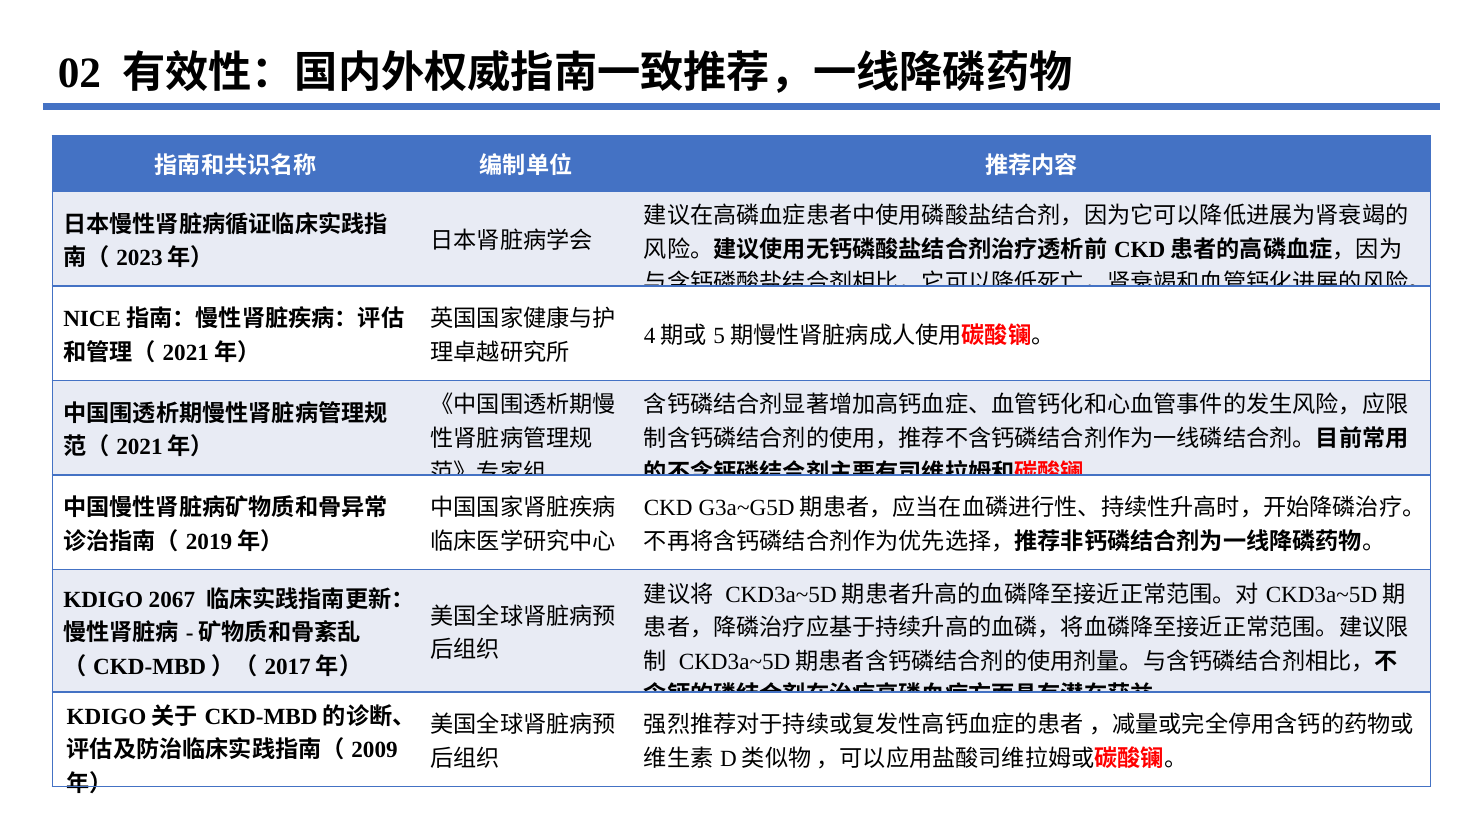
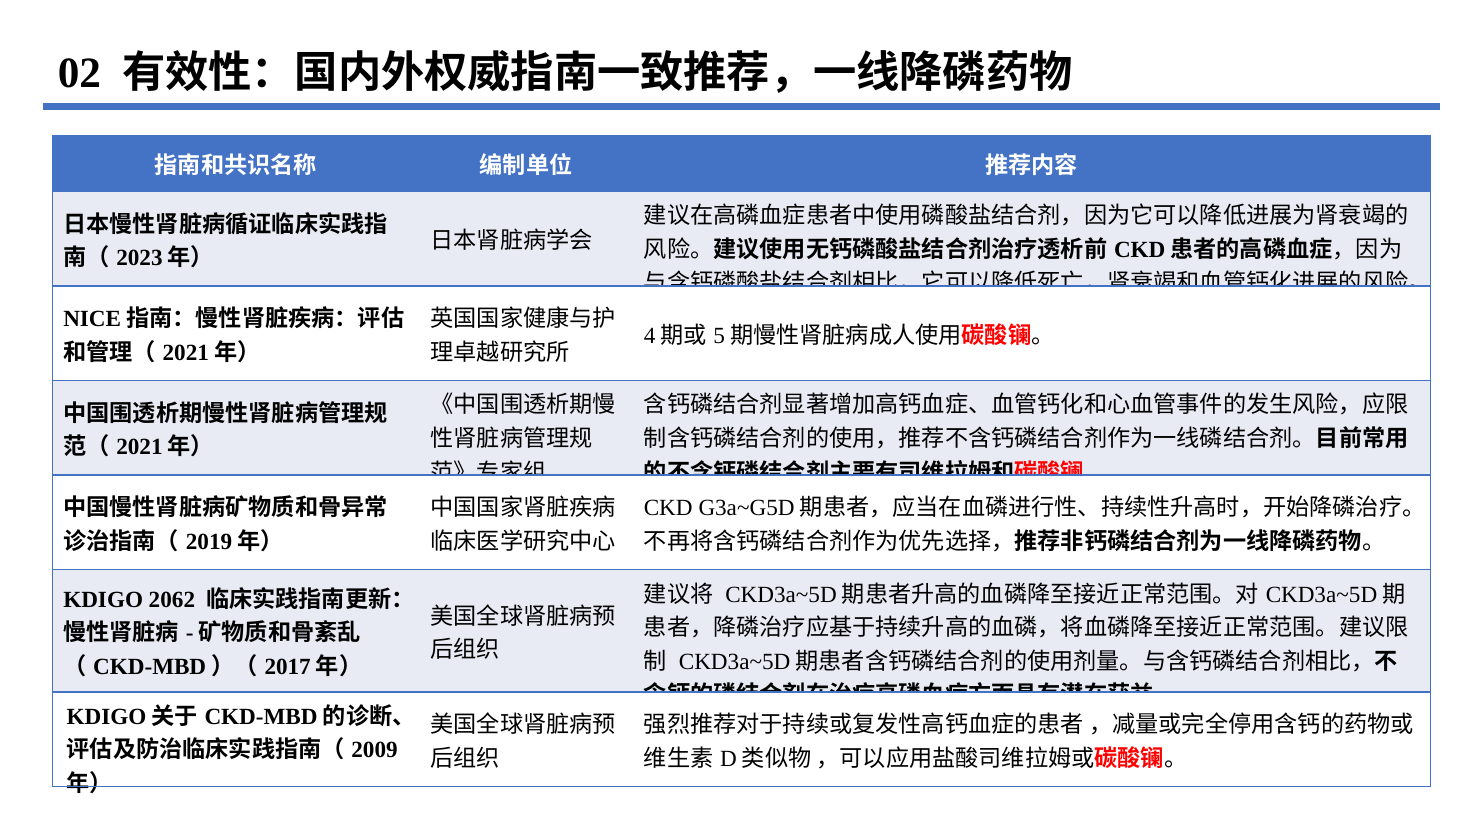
2067: 2067 -> 2062 (172, 600)
